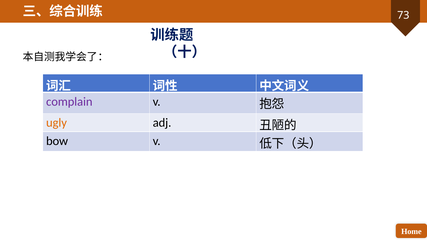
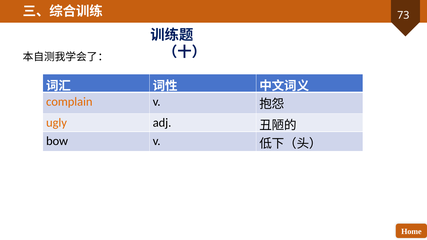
complain colour: purple -> orange (69, 102)
